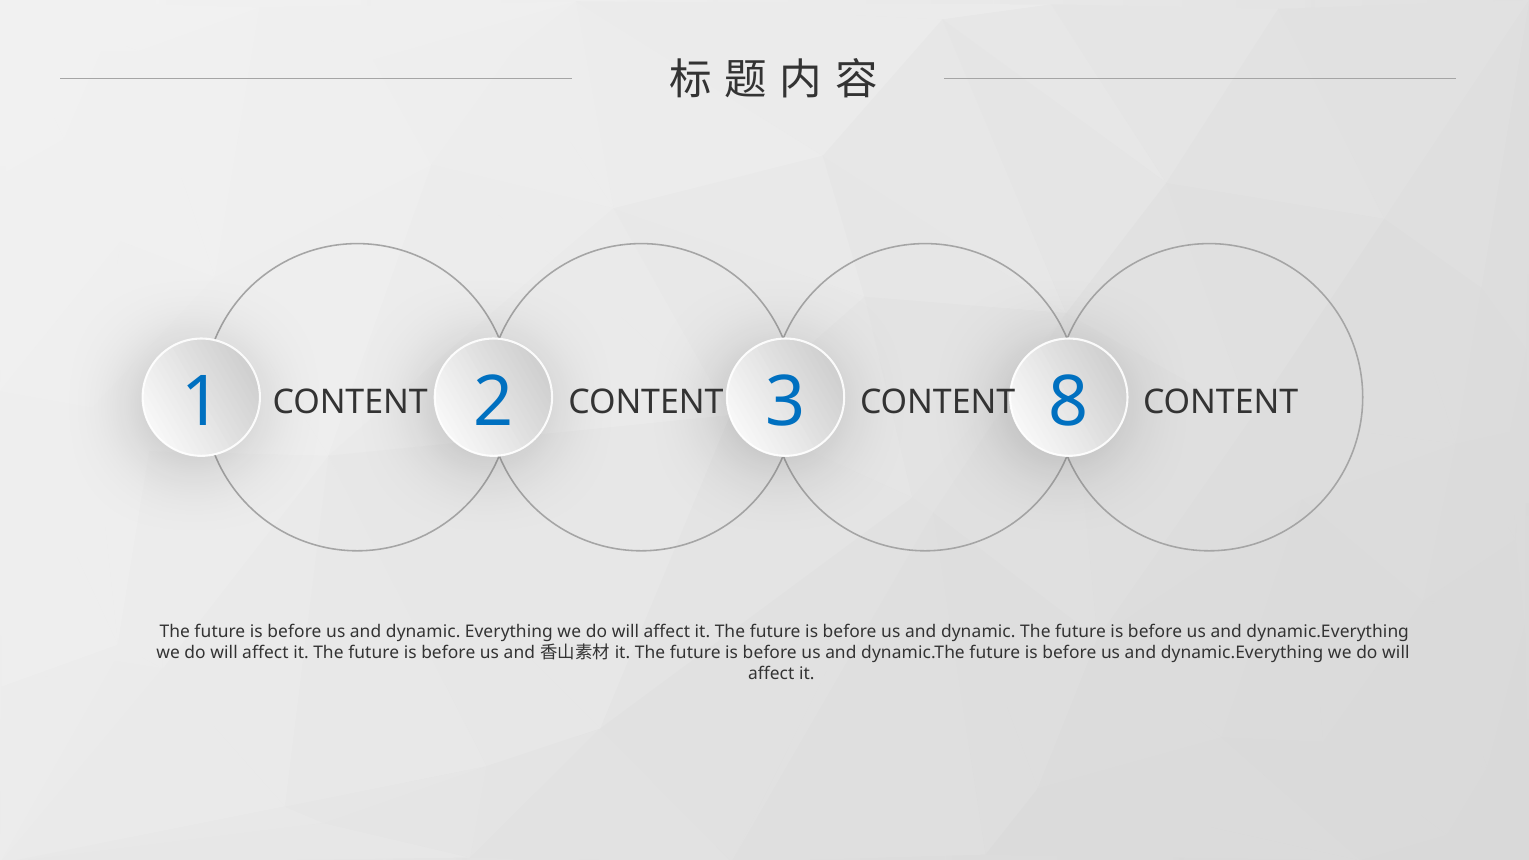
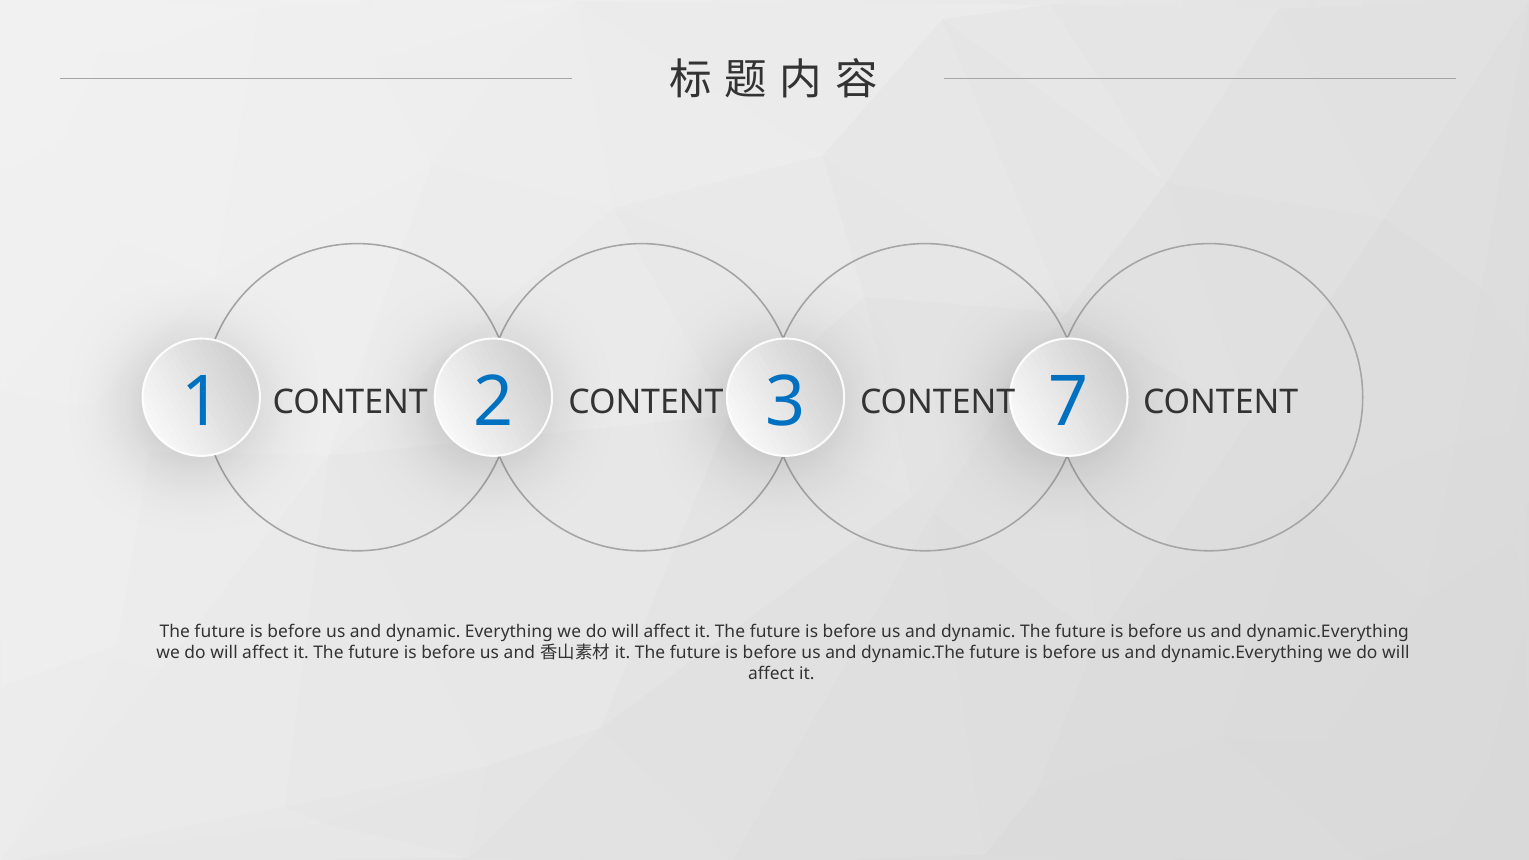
8: 8 -> 7 (1069, 402)
